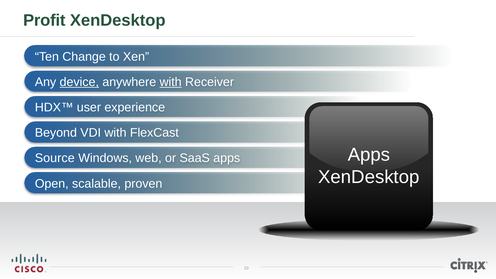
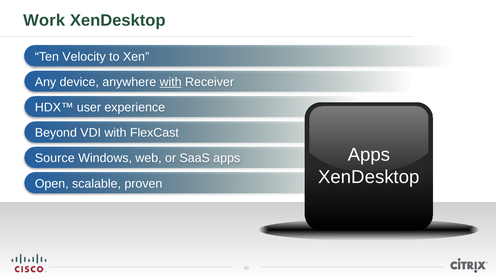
Profit: Profit -> Work (44, 20)
Change: Change -> Velocity (84, 57)
device underline: present -> none (79, 82)
